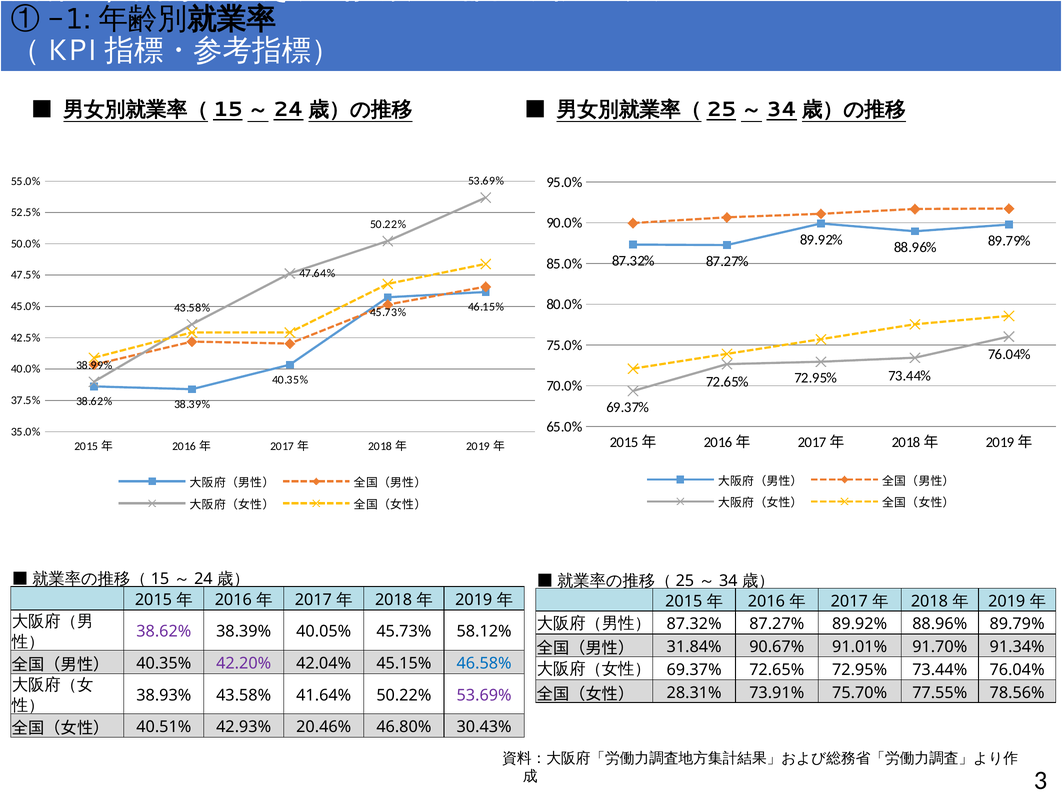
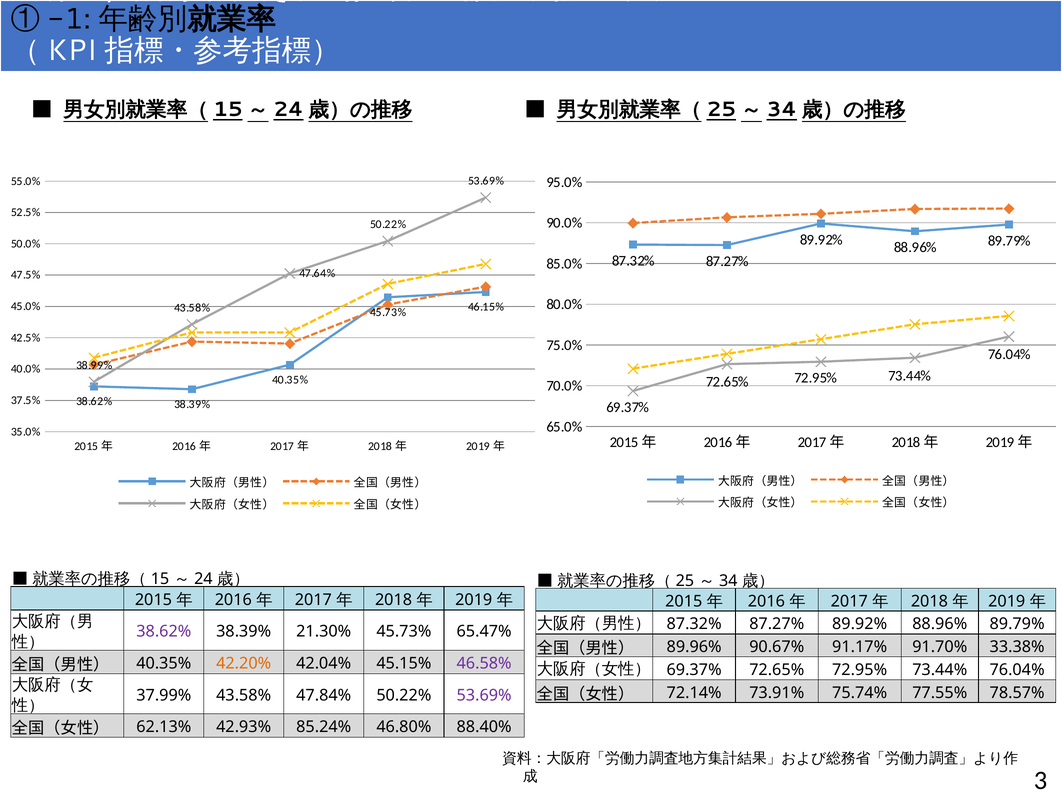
40.05%: 40.05% -> 21.30% (324, 631)
58.12%: 58.12% -> 65.47% (484, 631)
31.84%: 31.84% -> 89.96% (694, 647)
91.01%: 91.01% -> 91.17% (860, 647)
91.34%: 91.34% -> 33.38% (1017, 647)
42.20% colour: purple -> orange (244, 663)
46.58% colour: blue -> purple (484, 663)
28.31%: 28.31% -> 72.14% (694, 692)
75.70%: 75.70% -> 75.74% (860, 692)
78.56%: 78.56% -> 78.57% (1017, 692)
38.93%: 38.93% -> 37.99% (164, 695)
41.64%: 41.64% -> 47.84% (324, 695)
40.51%: 40.51% -> 62.13% (164, 727)
20.46%: 20.46% -> 85.24% (324, 727)
30.43%: 30.43% -> 88.40% (484, 727)
